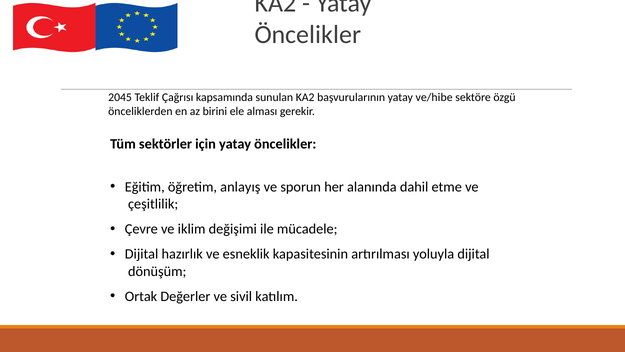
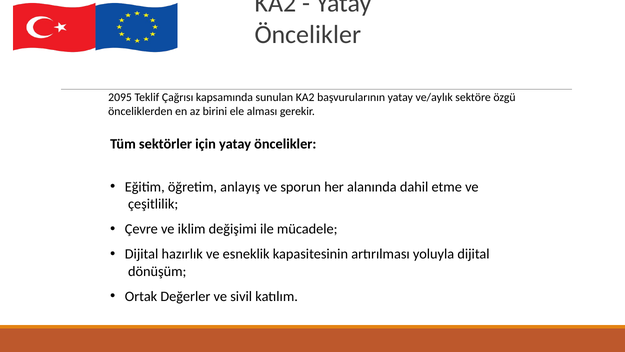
2045: 2045 -> 2095 (120, 97)
ve/hibe: ve/hibe -> ve/aylık (434, 97)
